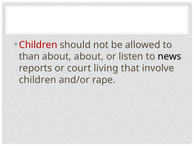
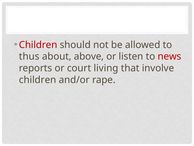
than: than -> thus (29, 56)
about about: about -> above (89, 56)
news colour: black -> red (169, 56)
